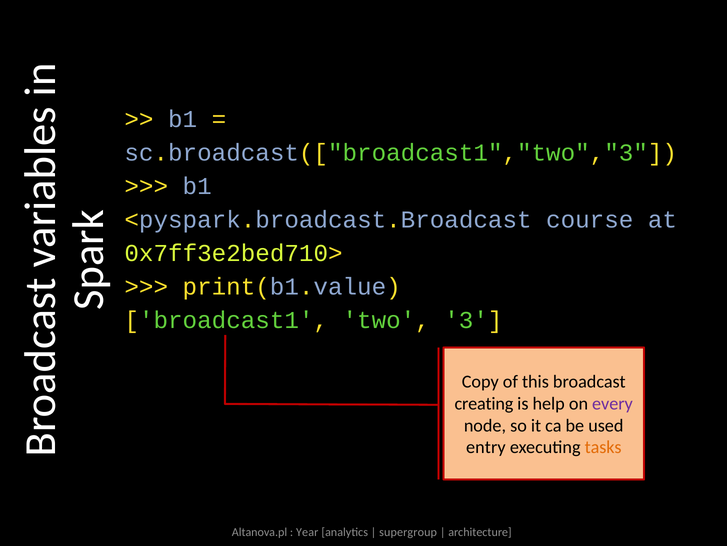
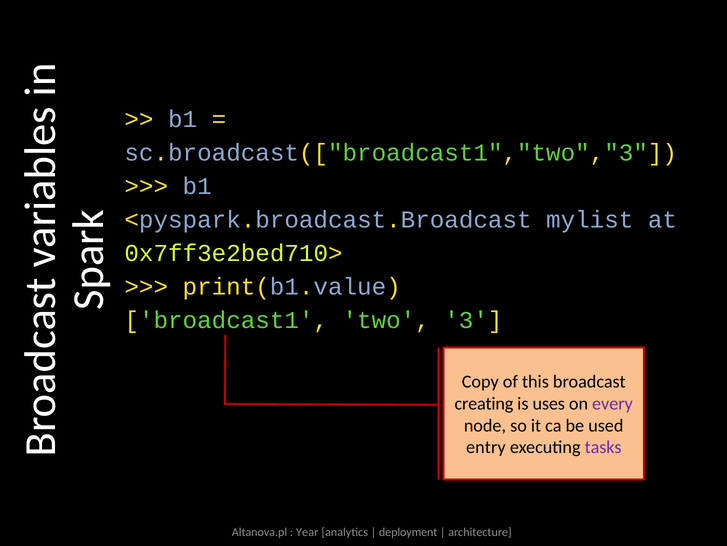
course: course -> mylist (590, 220)
help: help -> uses (549, 403)
tasks colour: orange -> purple (603, 447)
supergroup: supergroup -> deployment (408, 532)
